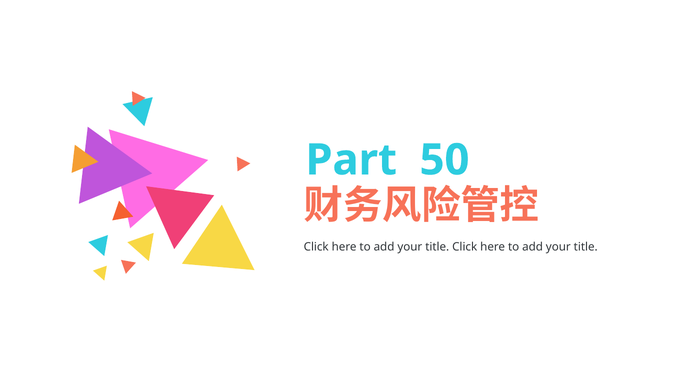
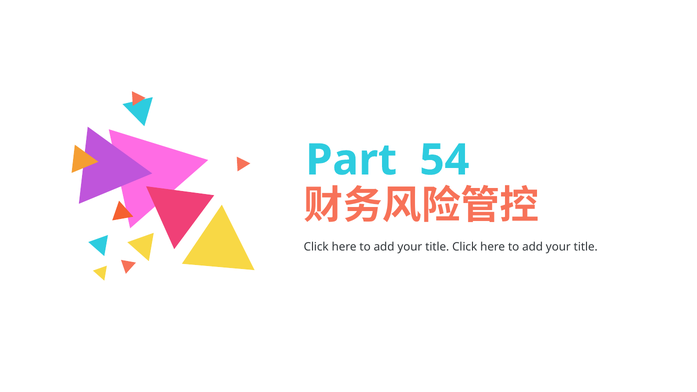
50: 50 -> 54 (445, 160)
